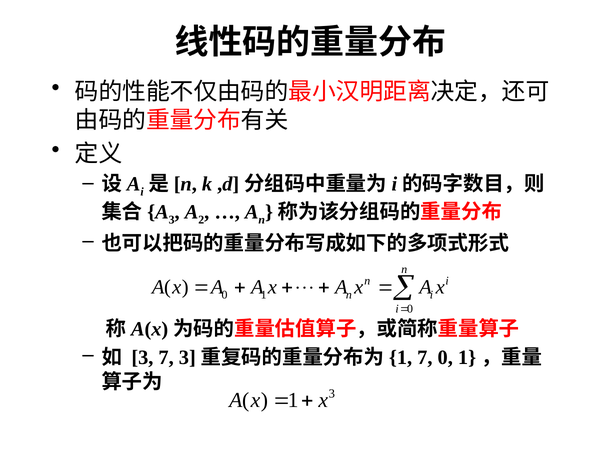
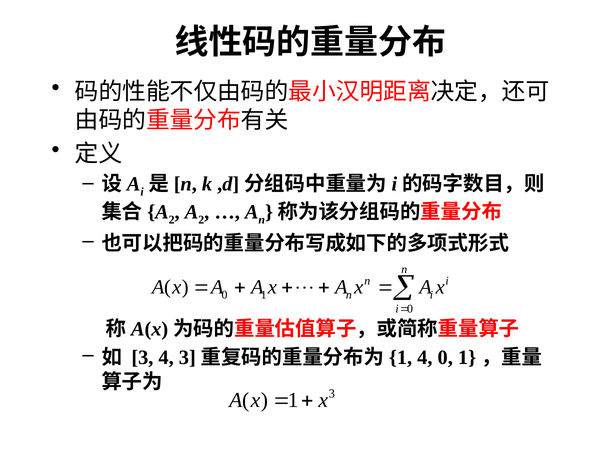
3: 3 -> 2 (172, 220)
3 7: 7 -> 4 (166, 358)
7: 7 -> 4 (425, 358)
